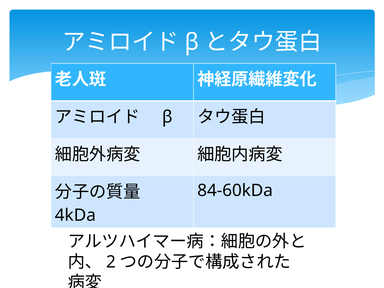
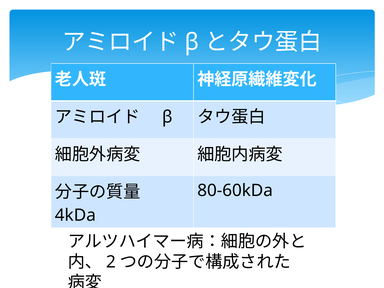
84-60kDa: 84-60kDa -> 80-60kDa (235, 190)
